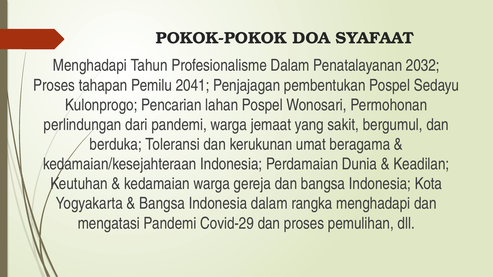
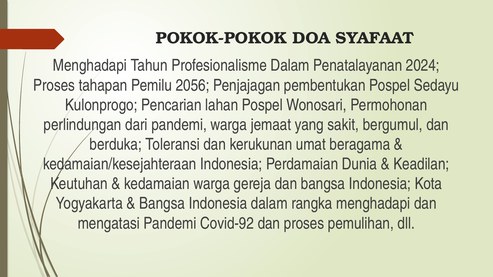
2032: 2032 -> 2024 (423, 66)
2041: 2041 -> 2056 (193, 85)
Covid-29: Covid-29 -> Covid-92 (227, 224)
